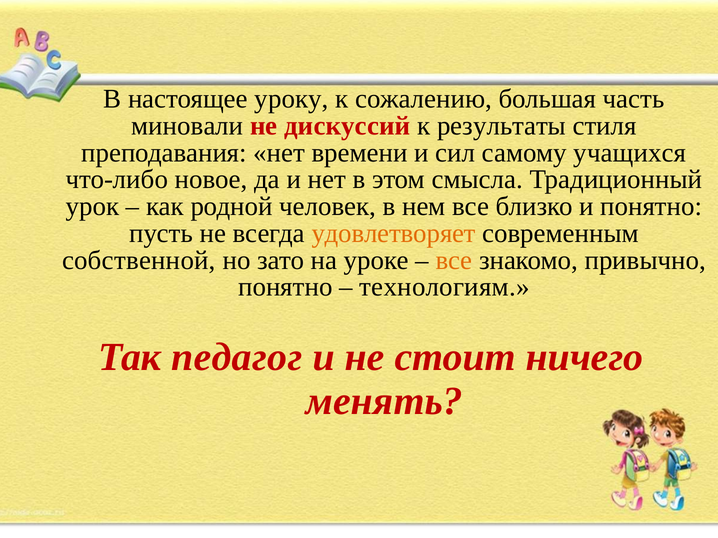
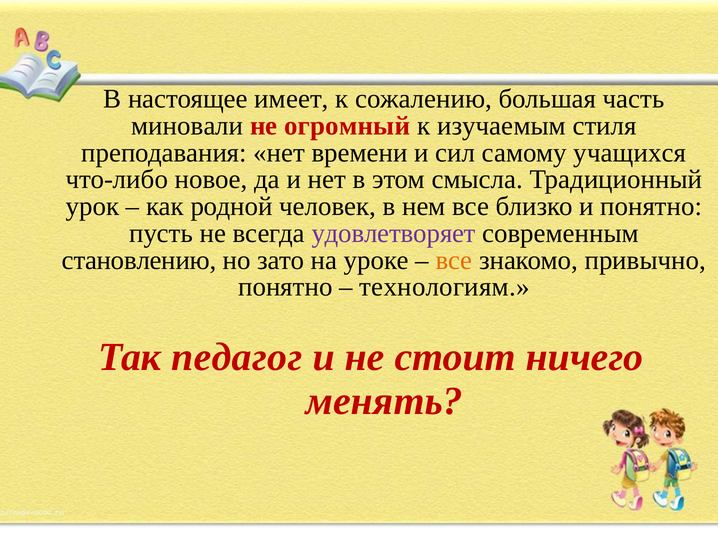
уроку: уроку -> имеет (292, 99)
дискуссий: дискуссий -> огромный (347, 126)
результаты: результаты -> изучаемым (501, 126)
удовлетворяет colour: orange -> purple (394, 234)
собственной: собственной -> становлению (139, 260)
